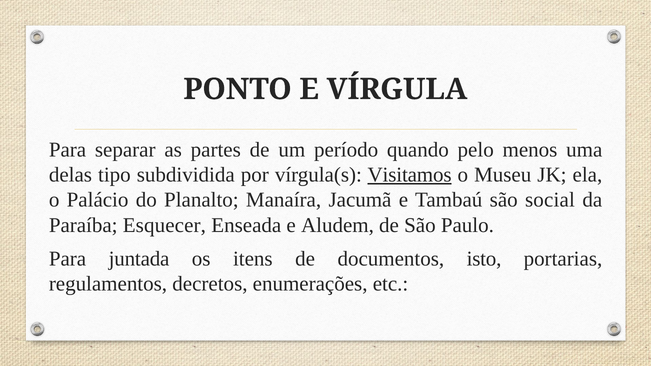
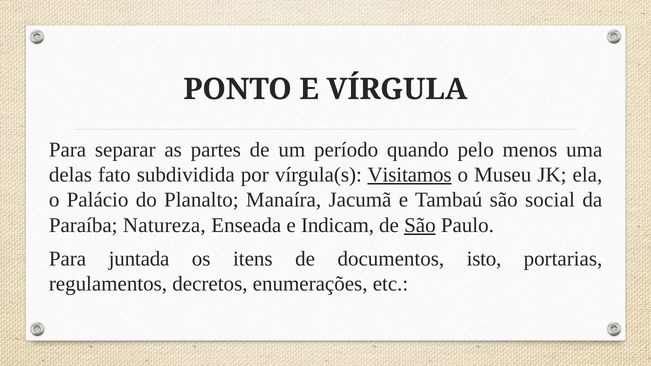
tipo: tipo -> fato (114, 175)
Esquecer: Esquecer -> Natureza (164, 225)
Aludem: Aludem -> Indicam (338, 225)
São underline: none -> present (420, 225)
